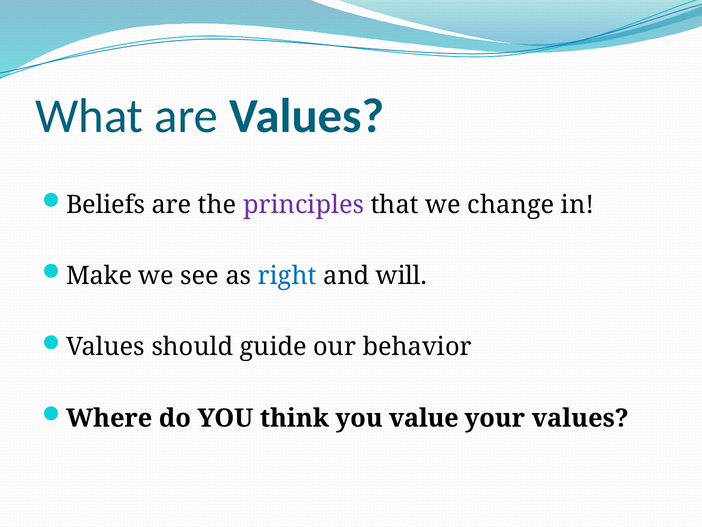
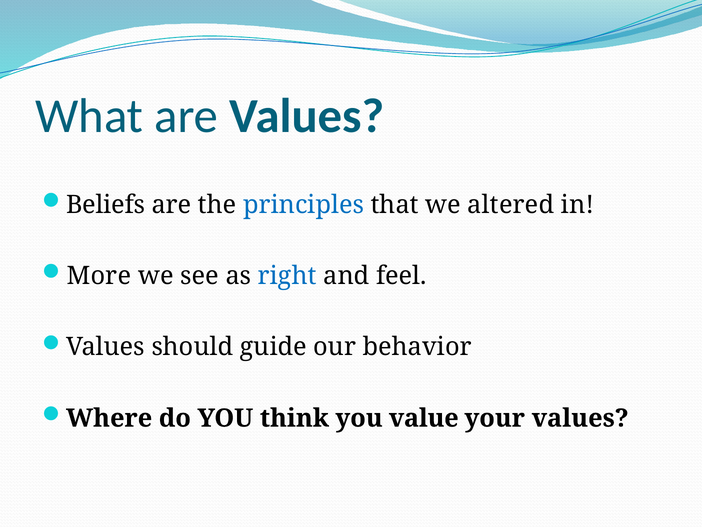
principles colour: purple -> blue (304, 205)
change: change -> altered (511, 205)
Make: Make -> More (99, 276)
will: will -> feel (401, 276)
